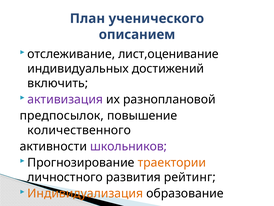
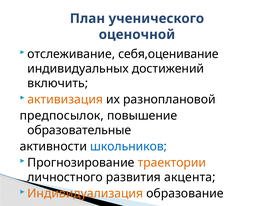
описанием: описанием -> оценочной (137, 34)
лист,оценивание: лист,оценивание -> себя,оценивание (168, 54)
активизация colour: purple -> orange (65, 99)
количественного: количественного -> образовательные (79, 130)
школьников colour: purple -> blue (129, 146)
рейтинг: рейтинг -> акцента (190, 177)
